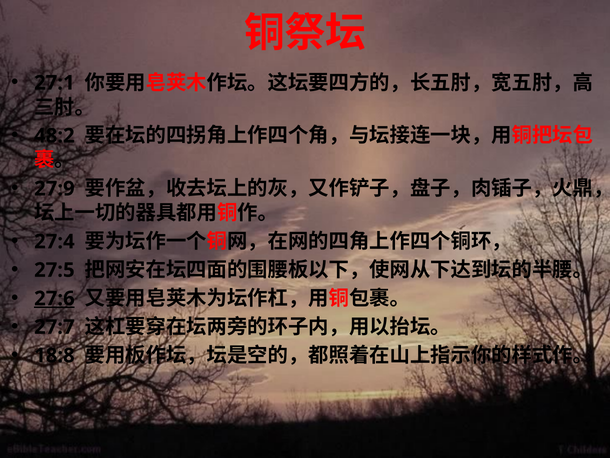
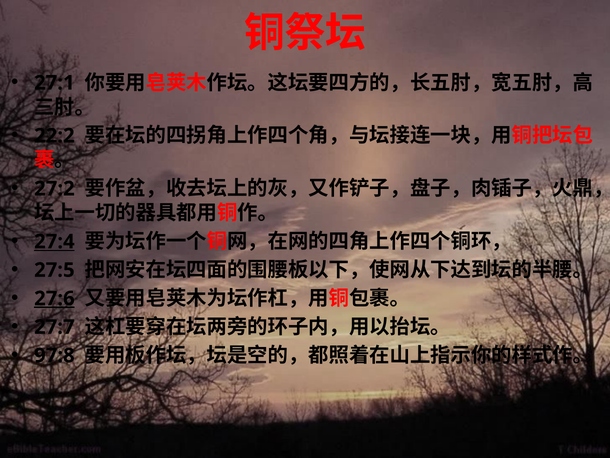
48:2: 48:2 -> 22:2 (54, 136)
27:9: 27:9 -> 27:2 (54, 188)
27:4 underline: none -> present (54, 241)
18:8: 18:8 -> 97:8 (54, 355)
